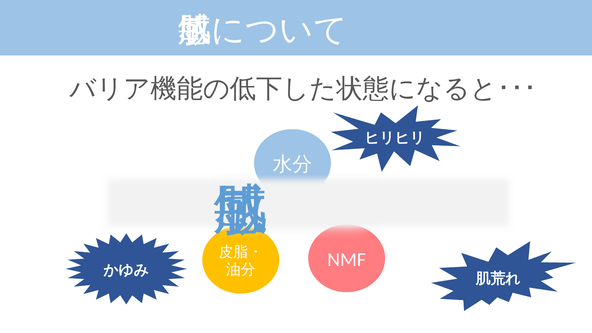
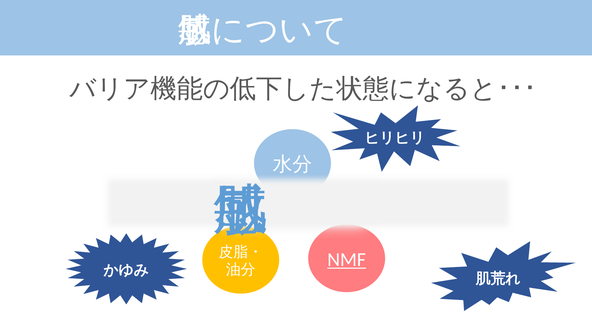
NMF underline: none -> present (347, 260)
